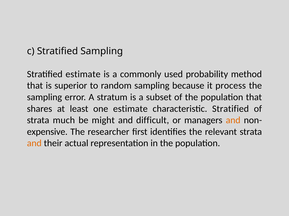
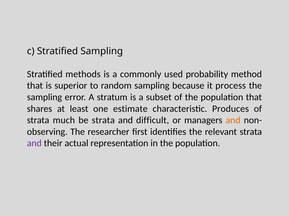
Stratified estimate: estimate -> methods (83, 74)
characteristic Stratified: Stratified -> Produces (231, 109)
be might: might -> strata (103, 121)
expensive: expensive -> observing (47, 132)
and colour: orange -> purple (34, 144)
